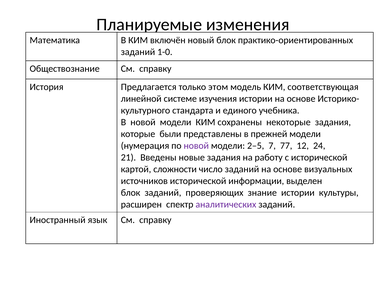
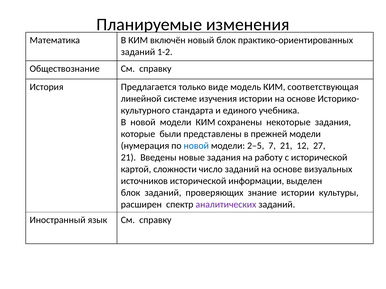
1-0: 1-0 -> 1-2 (165, 52)
этом: этом -> виде (218, 87)
новой colour: purple -> blue (196, 146)
7 77: 77 -> 21 (286, 146)
24: 24 -> 27 (319, 146)
